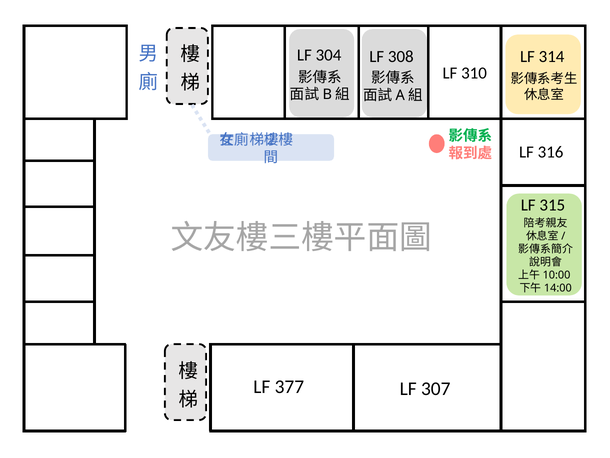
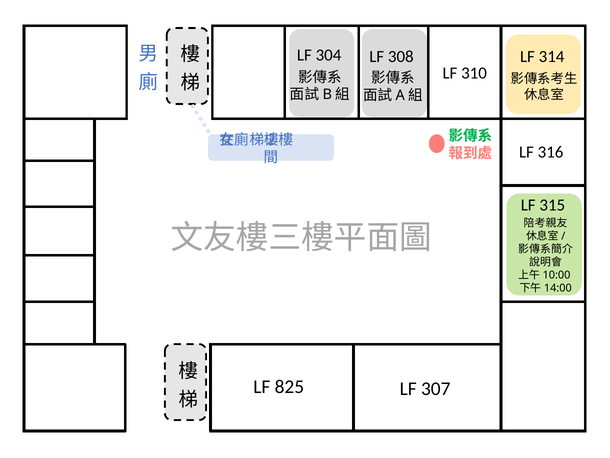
377: 377 -> 825 (289, 386)
